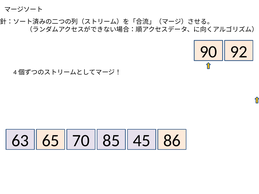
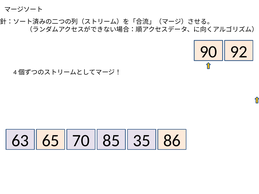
45: 45 -> 35 (142, 141)
